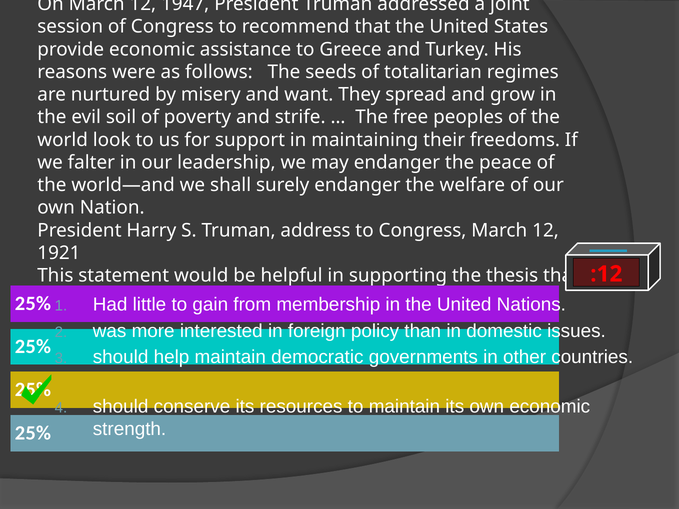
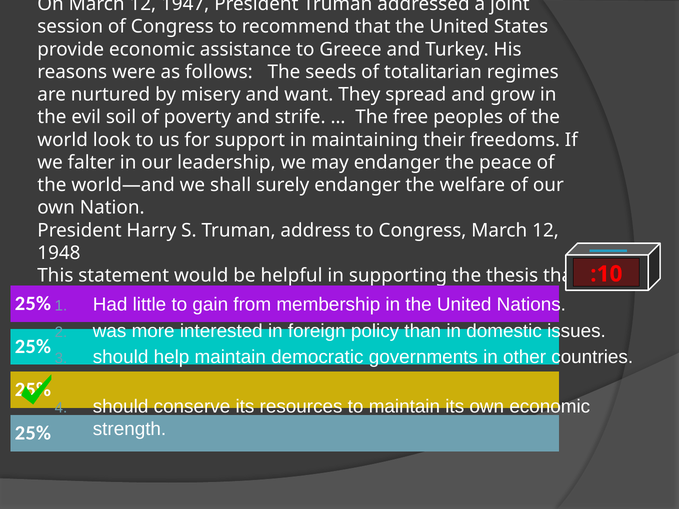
1921: 1921 -> 1948 (59, 253)
:12: :12 -> :10 (606, 274)
